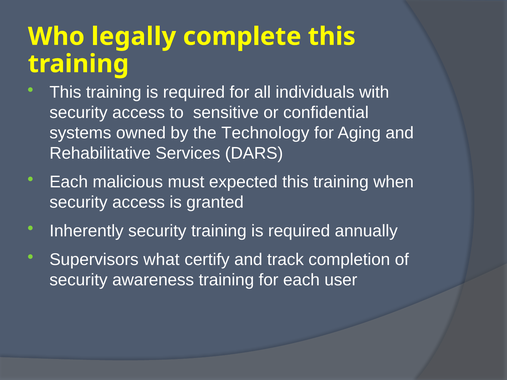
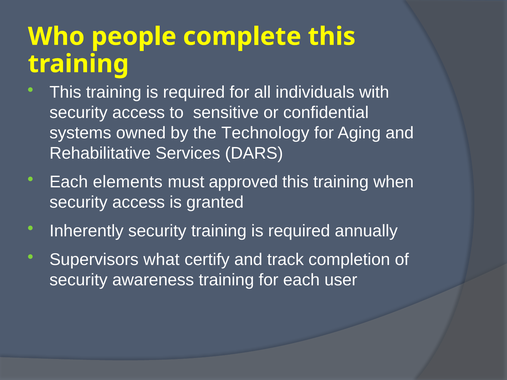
legally: legally -> people (134, 37)
malicious: malicious -> elements (128, 182)
expected: expected -> approved (243, 182)
